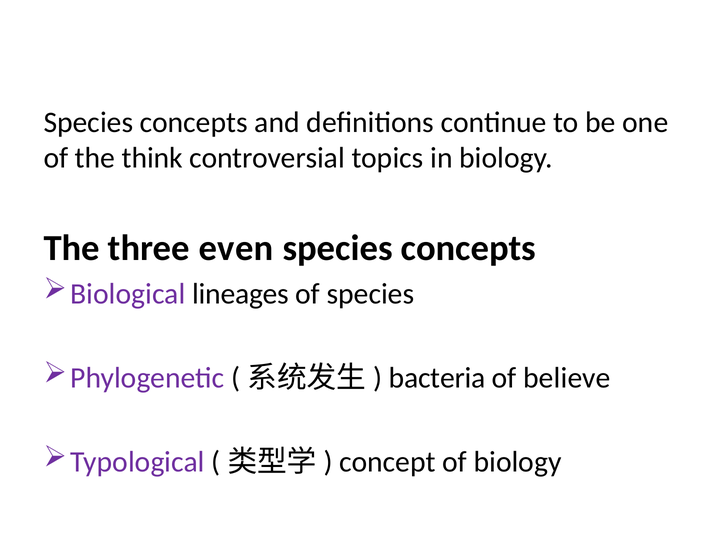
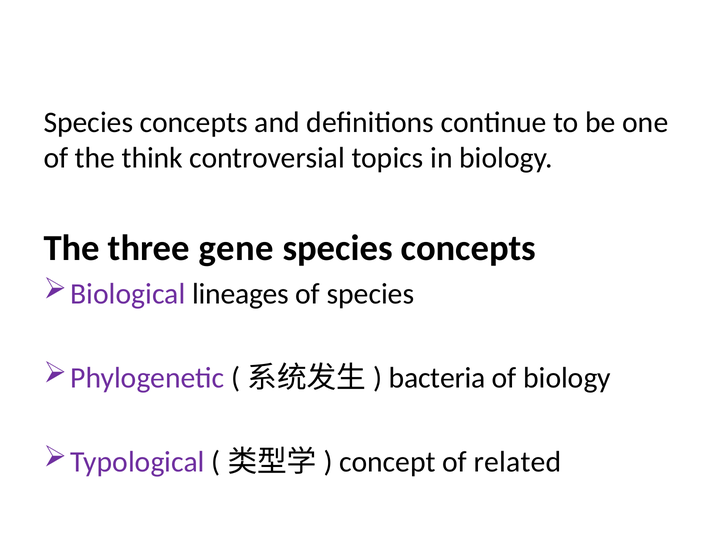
even: even -> gene (236, 248)
of believe: believe -> biology (567, 378)
of biology: biology -> related (517, 462)
